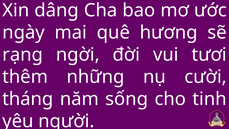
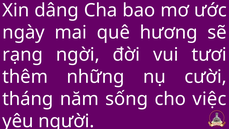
tinh: tinh -> việc (209, 99)
